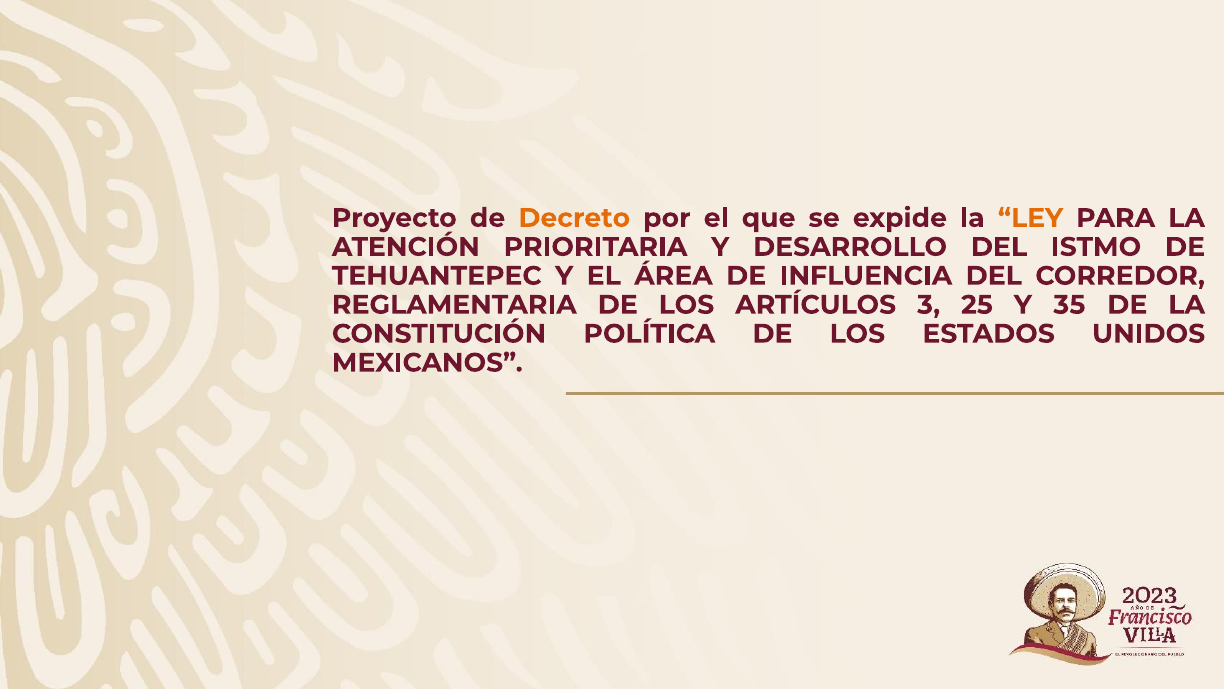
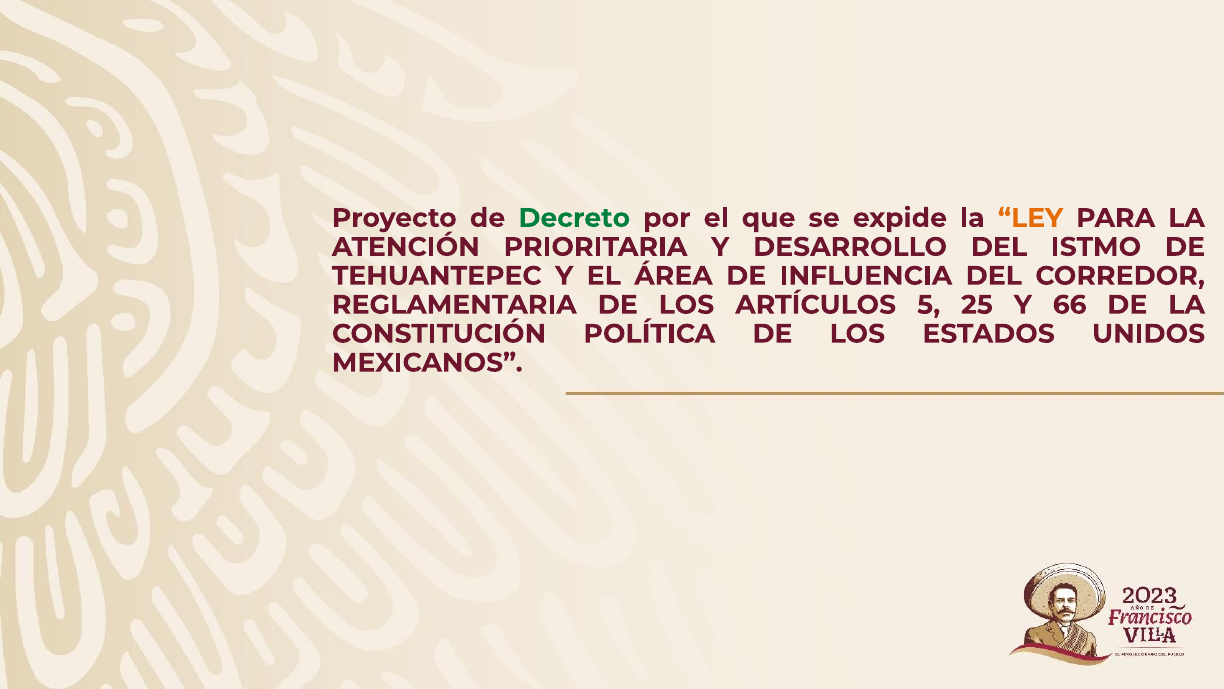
Decreto colour: orange -> green (574, 218)
3: 3 -> 5 (929, 305)
35: 35 -> 66 (1070, 305)
